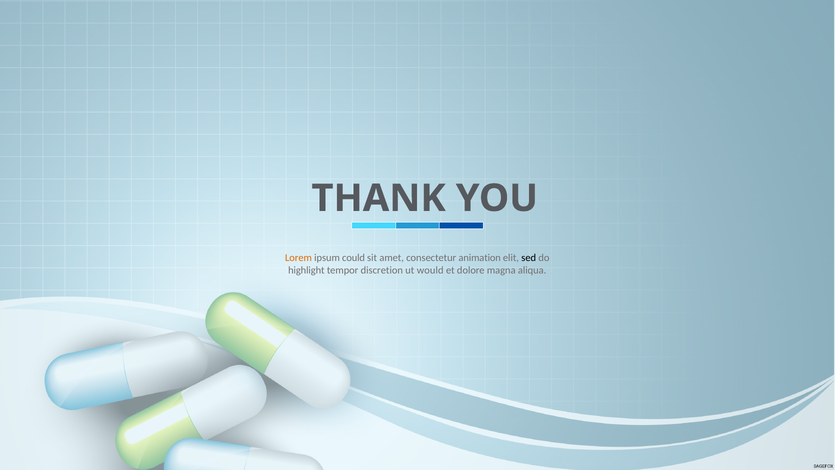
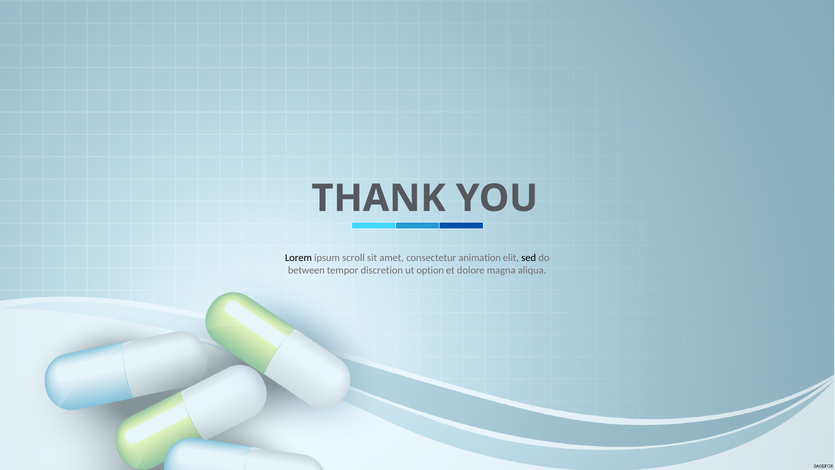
Lorem colour: orange -> black (298, 258)
could: could -> scroll (353, 258)
highlight: highlight -> between (306, 270)
would: would -> option (430, 270)
